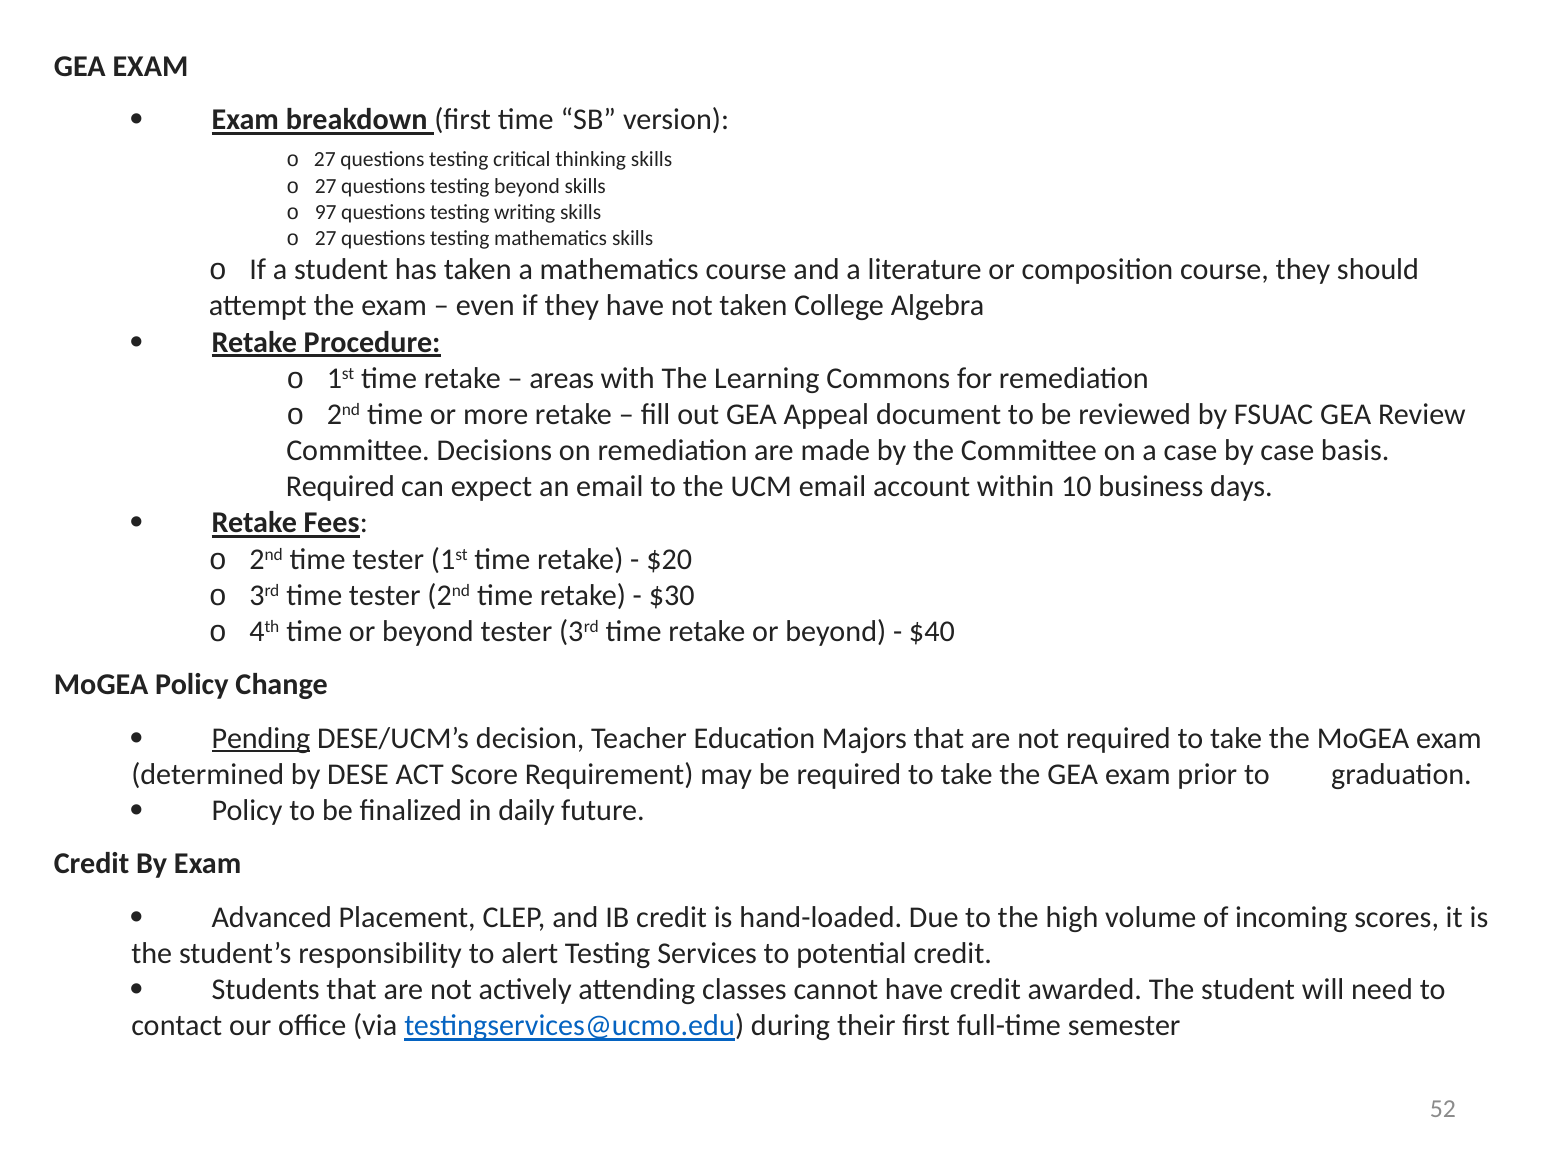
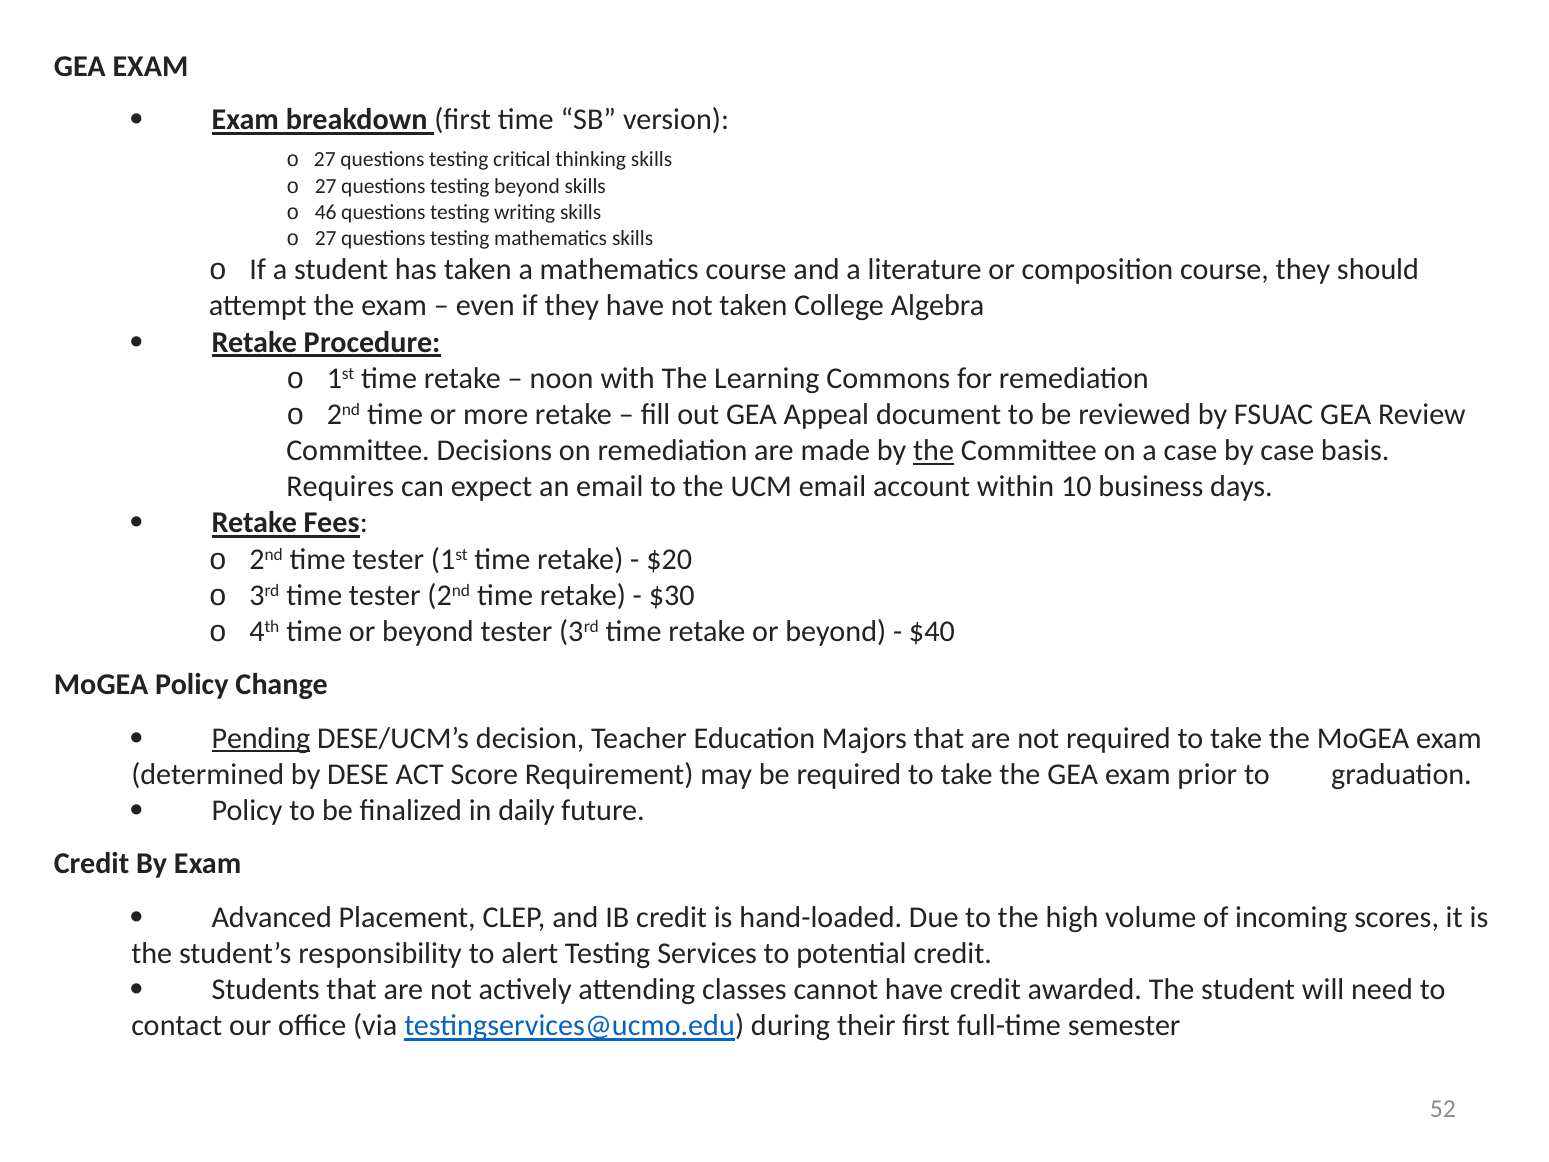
97: 97 -> 46 (326, 212)
areas: areas -> noon (561, 378)
the underline: none -> present (934, 451)
Required: Required -> Requires (340, 487)
